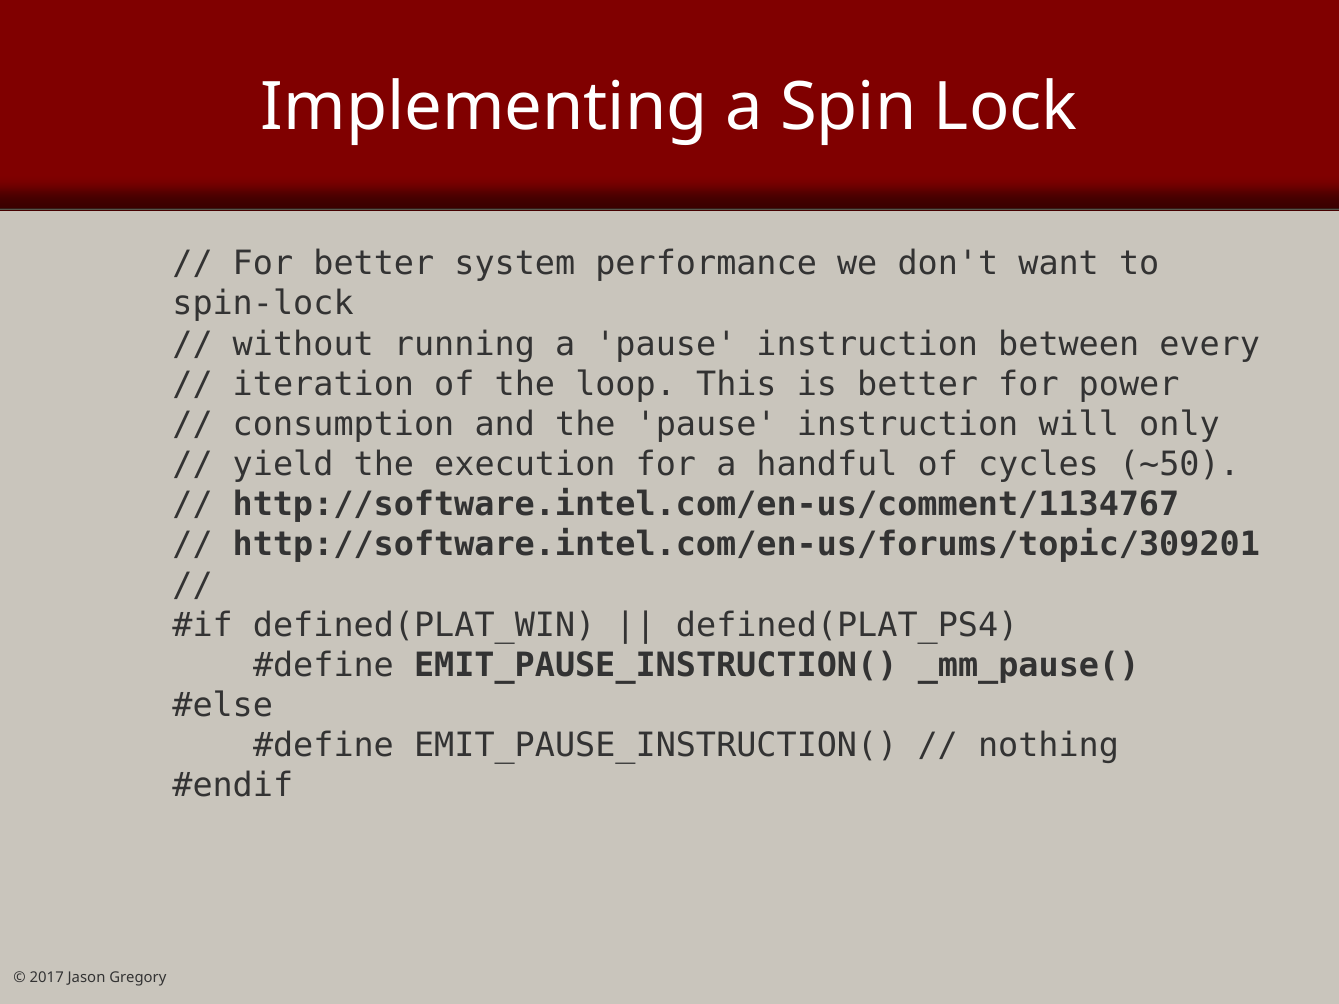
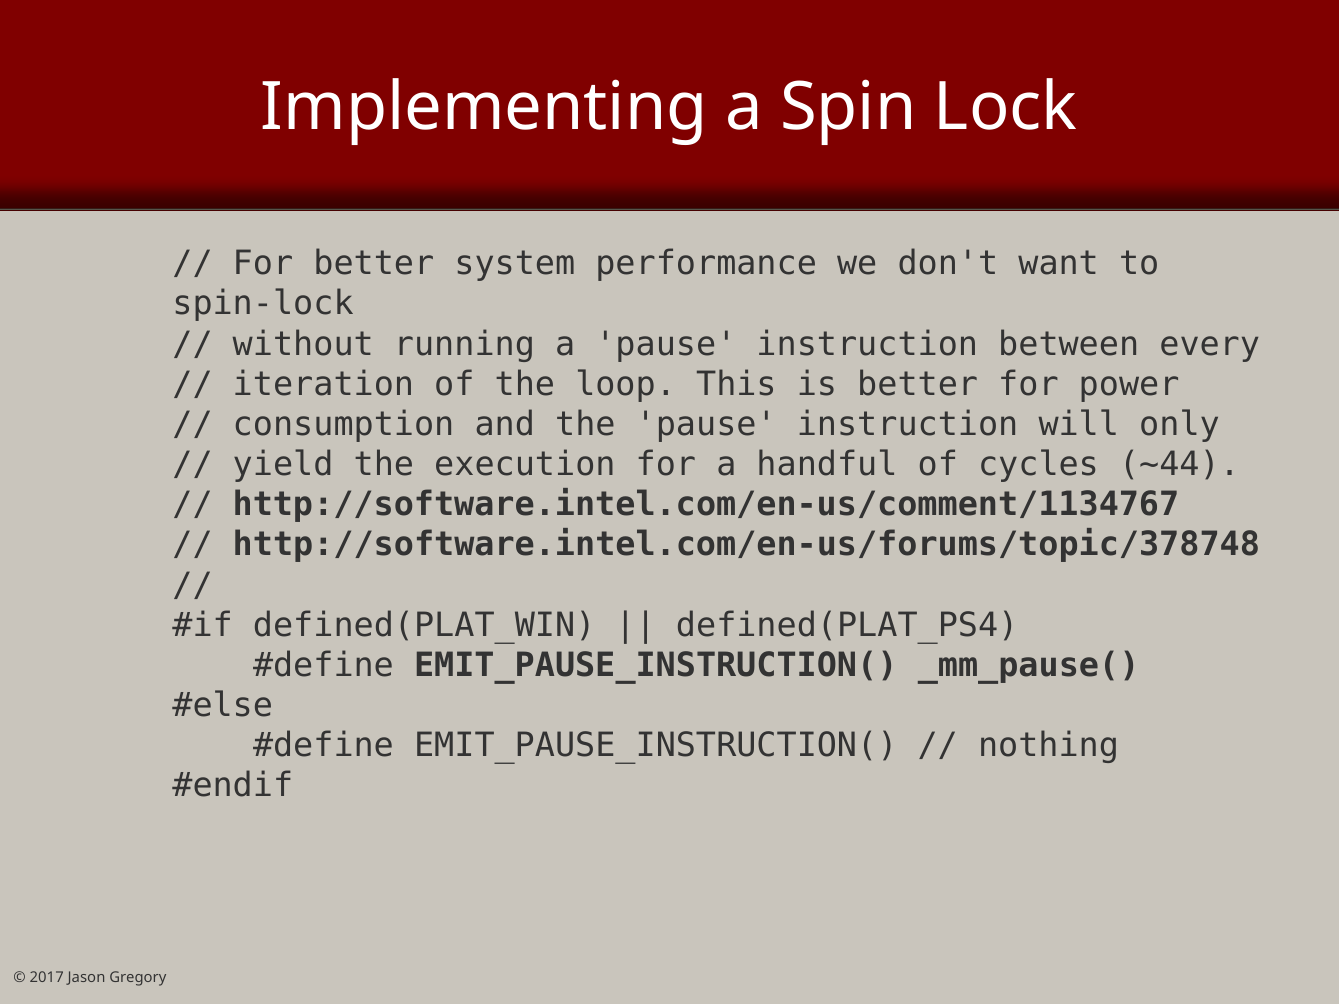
~50: ~50 -> ~44 (1179, 465)
http://software.intel.com/en-us/forums/topic/309201: http://software.intel.com/en-us/forums/topic/309201 -> http://software.intel.com/en-us/forums/topic/378748 (746, 545)
